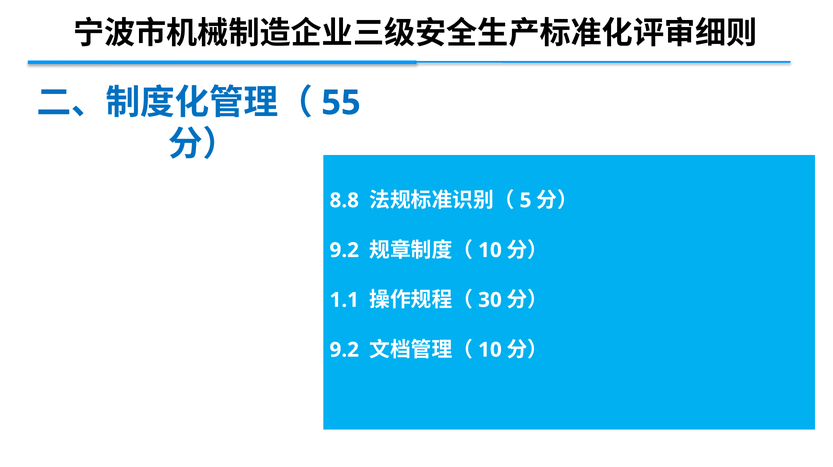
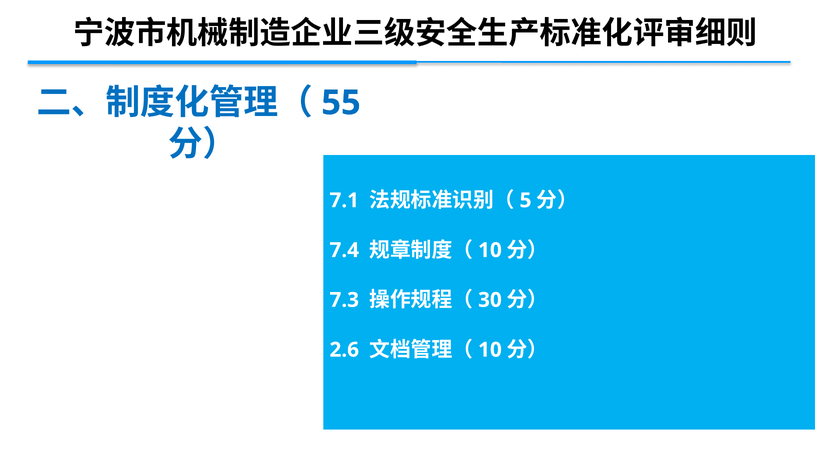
8.8: 8.8 -> 7.1 (344, 200)
9.2: 9.2 -> 7.4 (344, 250)
1.1: 1.1 -> 7.3 (344, 300)
9.2: 9.2 -> 2.6 (344, 350)
